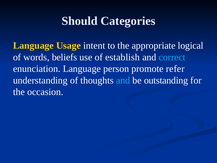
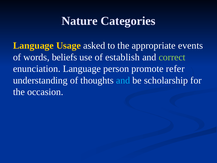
Should: Should -> Nature (80, 21)
intent: intent -> asked (94, 46)
logical: logical -> events (191, 46)
correct colour: light blue -> light green (172, 57)
outstanding: outstanding -> scholarship (166, 80)
